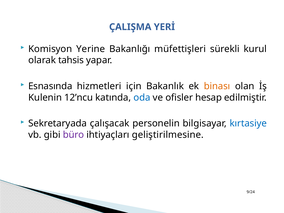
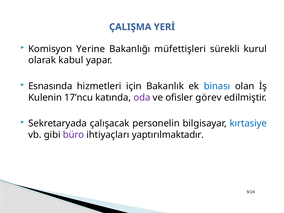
tahsis: tahsis -> kabul (71, 60)
binası colour: orange -> blue (217, 86)
12’ncu: 12’ncu -> 17’ncu (79, 97)
oda colour: blue -> purple (142, 97)
hesap: hesap -> görev (209, 97)
geliştirilmesine: geliştirilmesine -> yaptırılmaktadır (168, 135)
